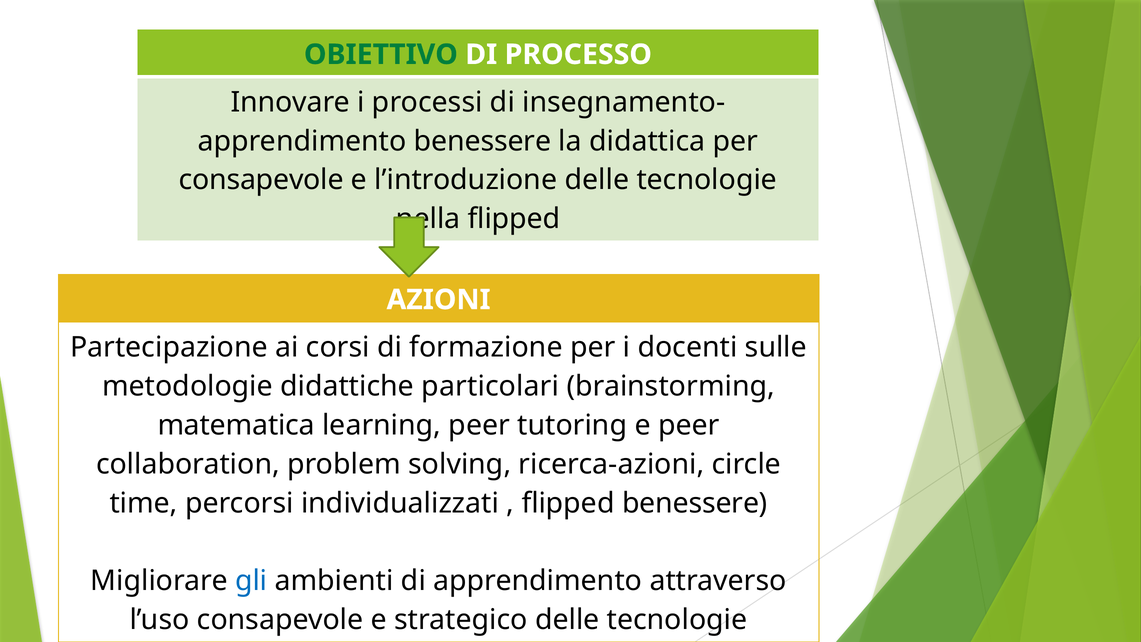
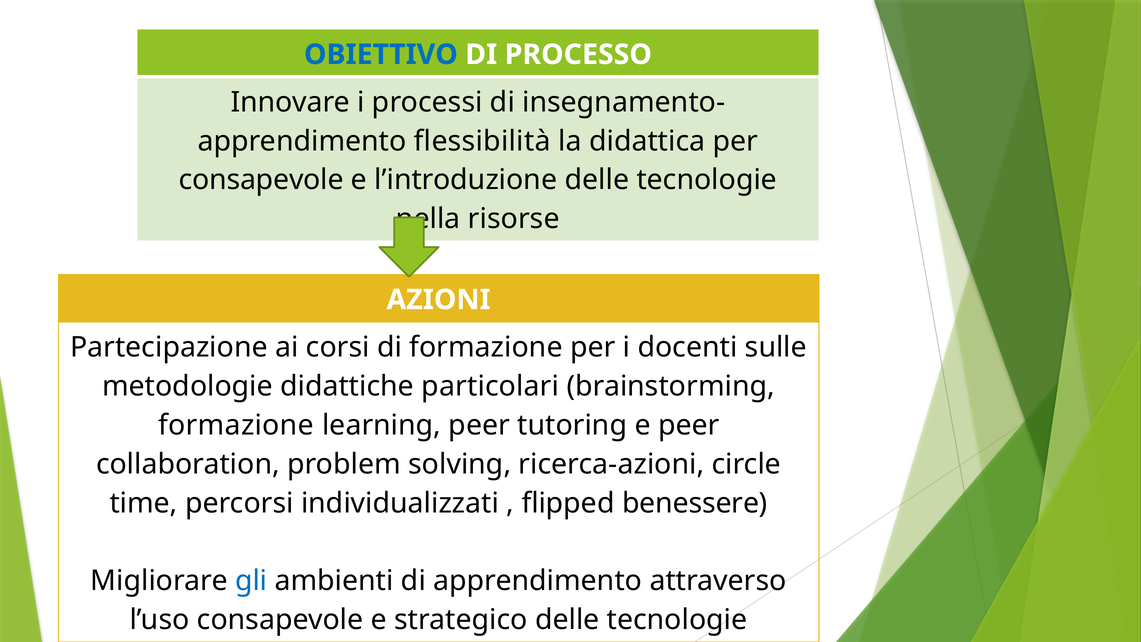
OBIETTIVO colour: green -> blue (381, 55)
apprendimento benessere: benessere -> flessibilità (482, 141)
flipped: flipped -> risorse (514, 219)
matematica: matematica -> formazione (236, 425)
